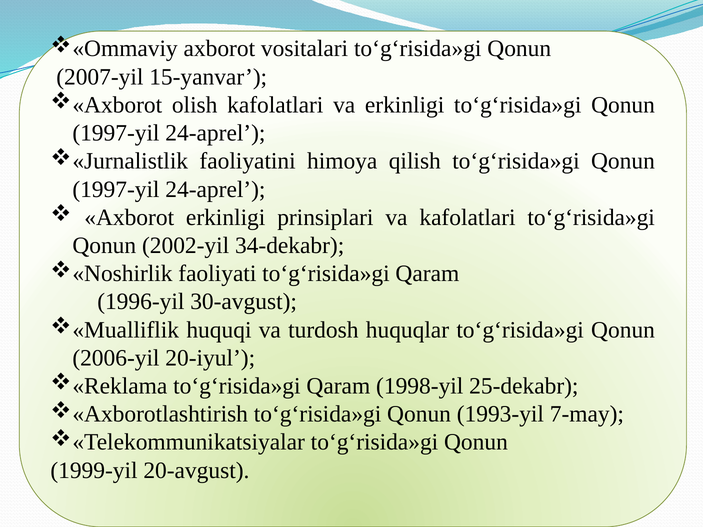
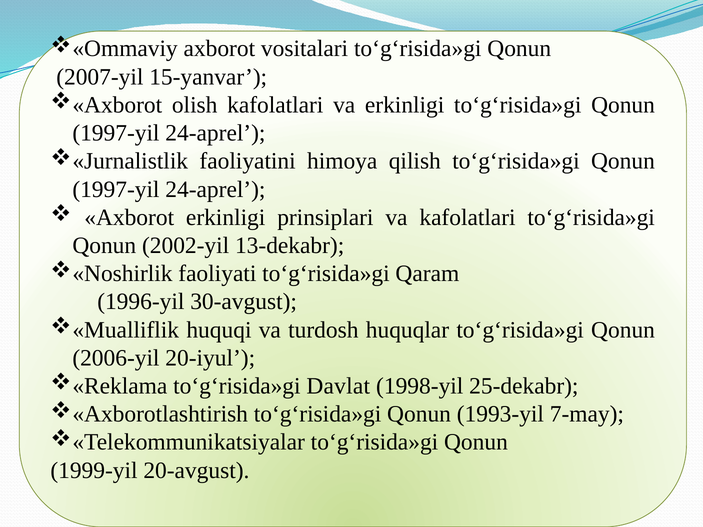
34-dekabr: 34-dekabr -> 13-dekabr (290, 246)
Qaram: Qaram -> Davlat (338, 386)
